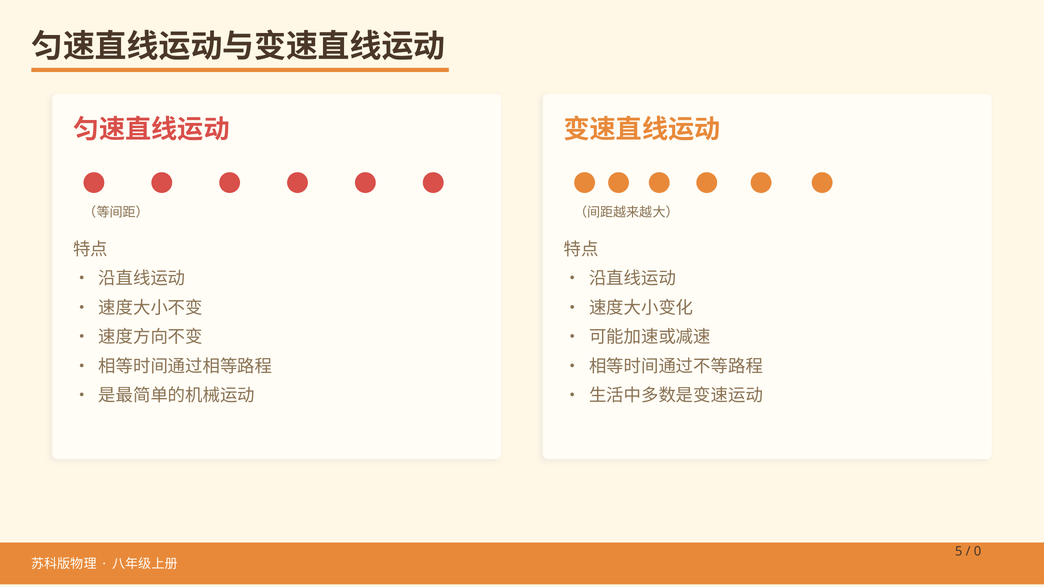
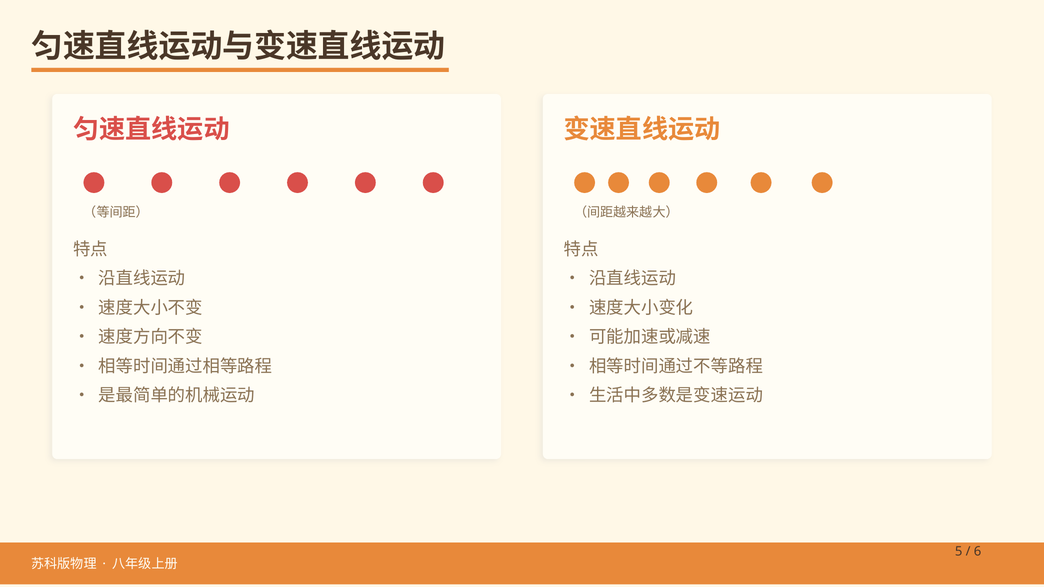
0: 0 -> 6 (978, 552)
